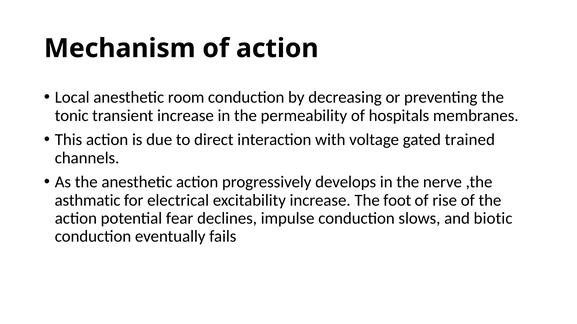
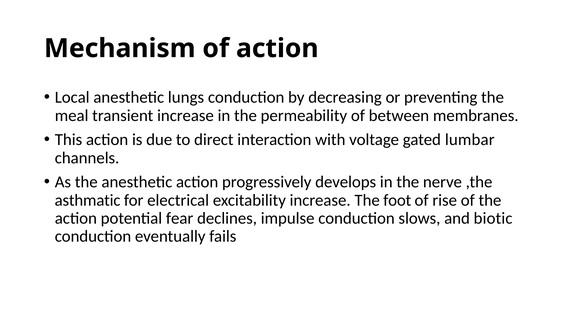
room: room -> lungs (186, 98)
tonic: tonic -> meal (72, 116)
hospitals: hospitals -> between (399, 116)
trained: trained -> lumbar (470, 140)
